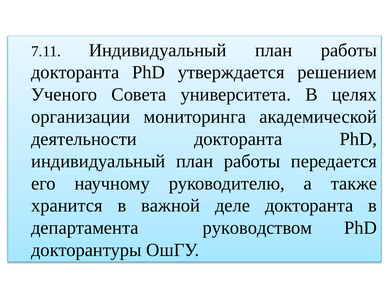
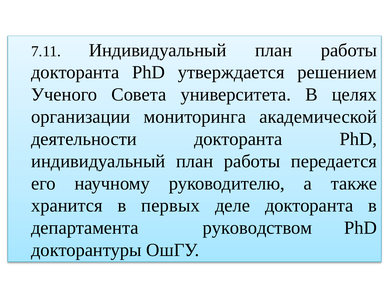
важной: важной -> первых (171, 206)
